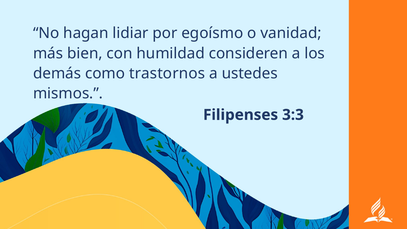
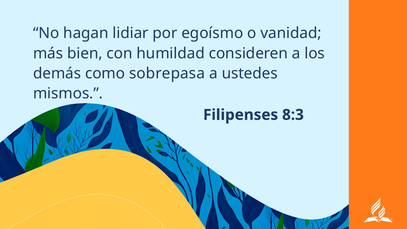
trastornos: trastornos -> sobrepasa (167, 73)
3:3: 3:3 -> 8:3 (293, 115)
